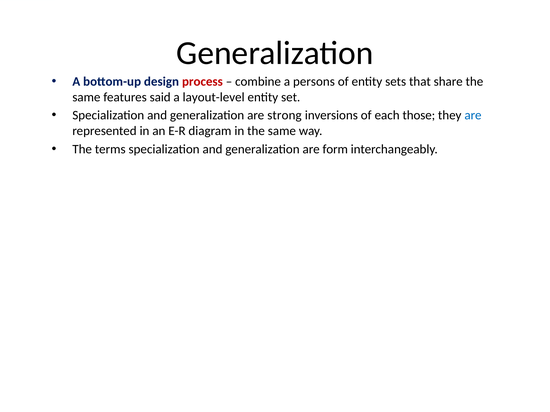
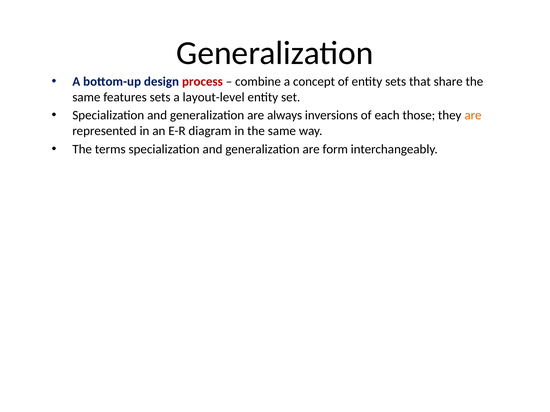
persons: persons -> concept (314, 82)
features said: said -> sets (160, 97)
strong: strong -> always (285, 116)
are colour: blue -> orange (473, 116)
